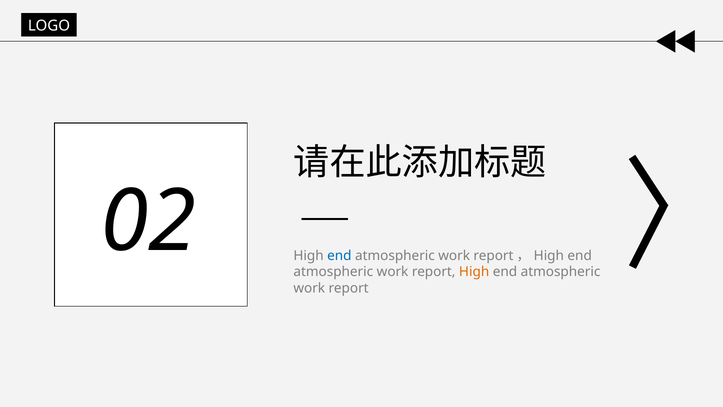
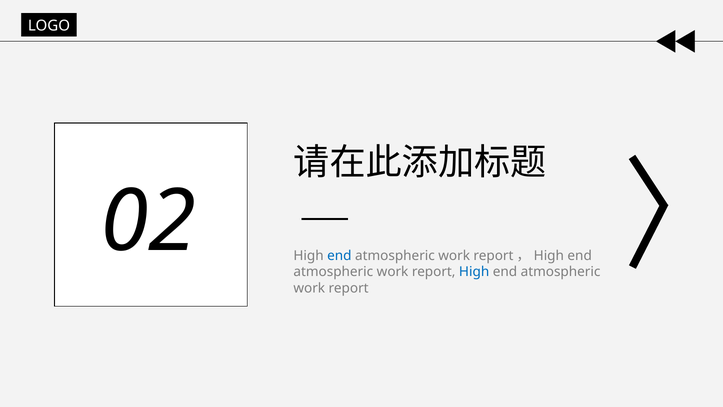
High colour: orange -> blue (474, 272)
